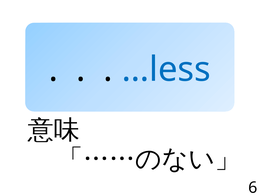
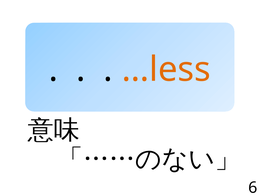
…less colour: blue -> orange (166, 70)
